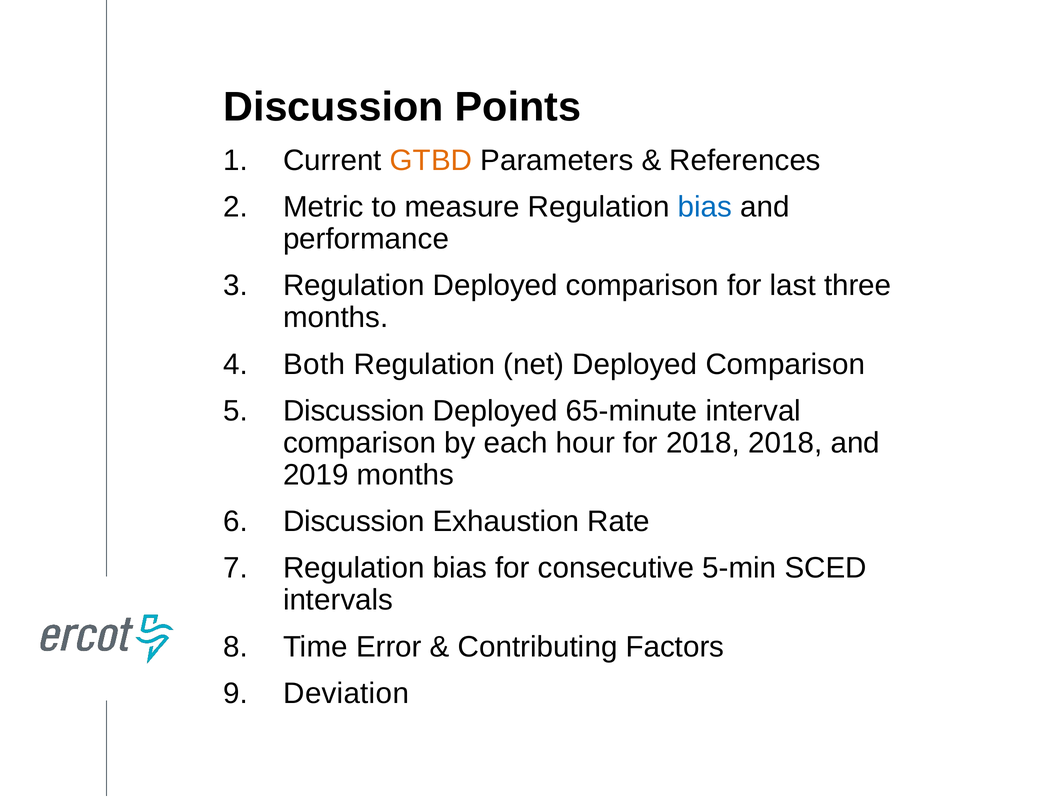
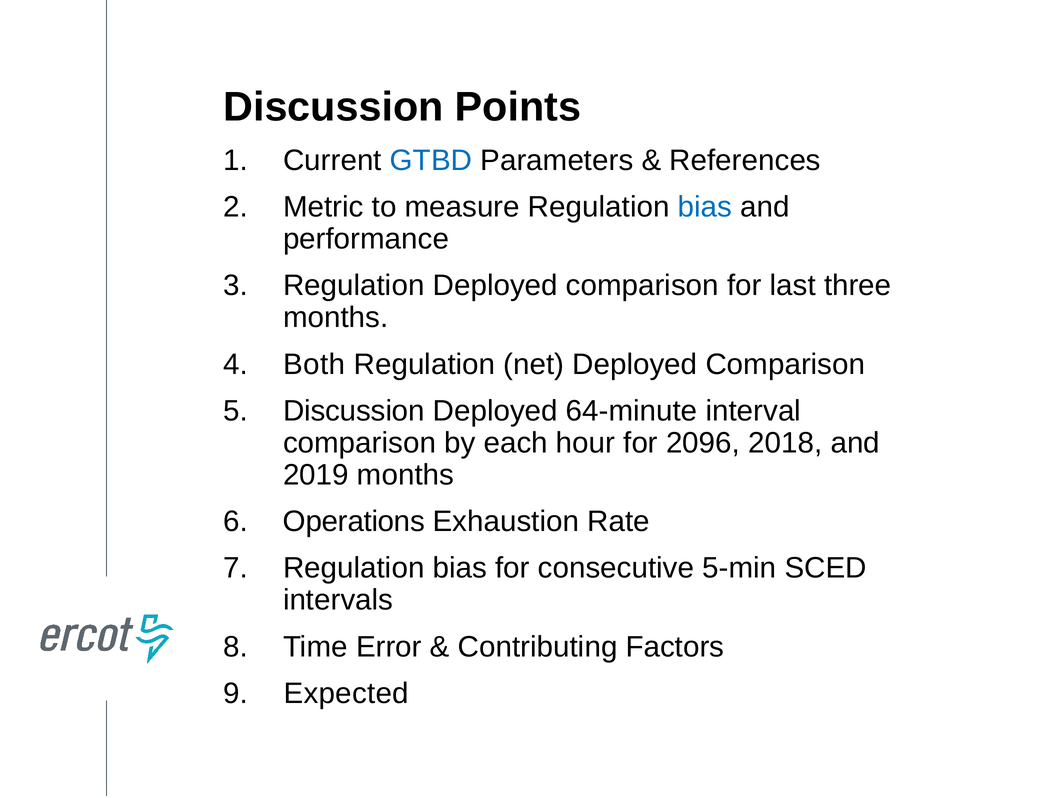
GTBD colour: orange -> blue (431, 160)
65-minute: 65-minute -> 64-minute (632, 411)
for 2018: 2018 -> 2096 (703, 443)
Discussion: Discussion -> Operations (354, 522)
Deviation: Deviation -> Expected (346, 694)
